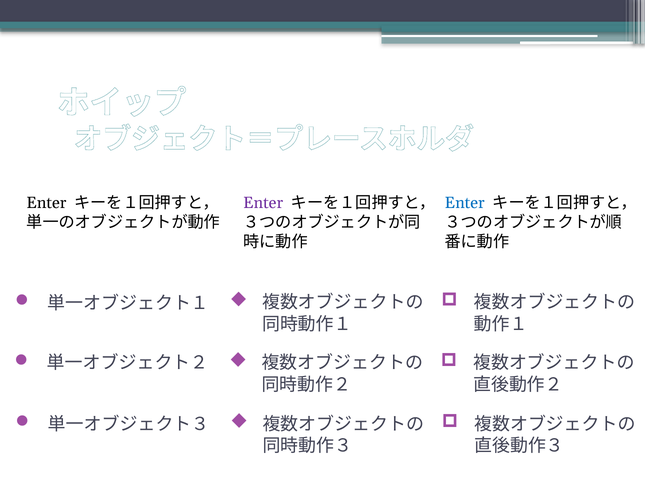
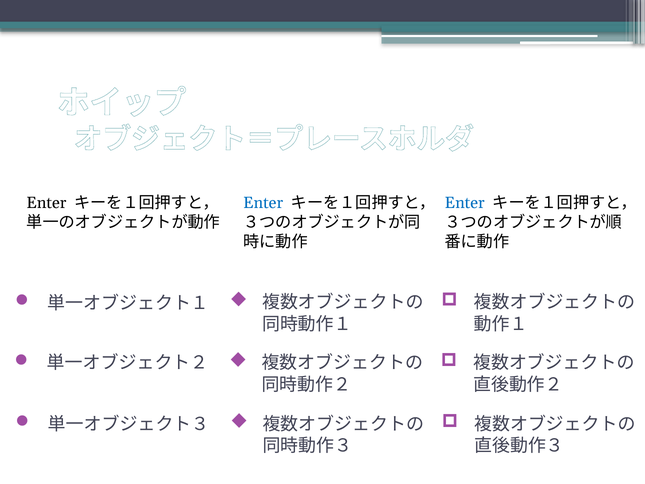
Enter colour: purple -> blue (263, 203)
